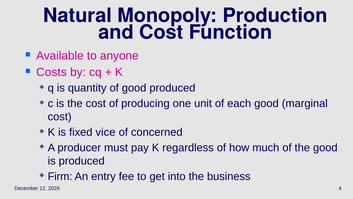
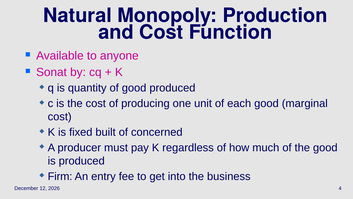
Costs: Costs -> Sonat (51, 72)
vice: vice -> built (106, 132)
